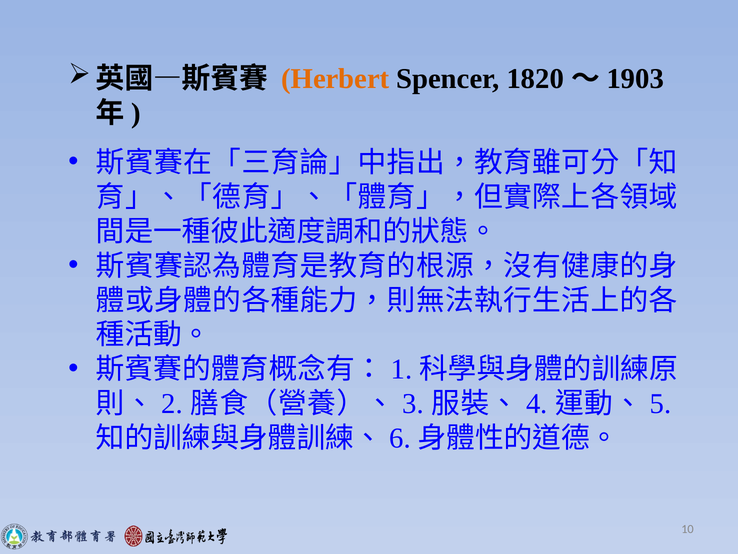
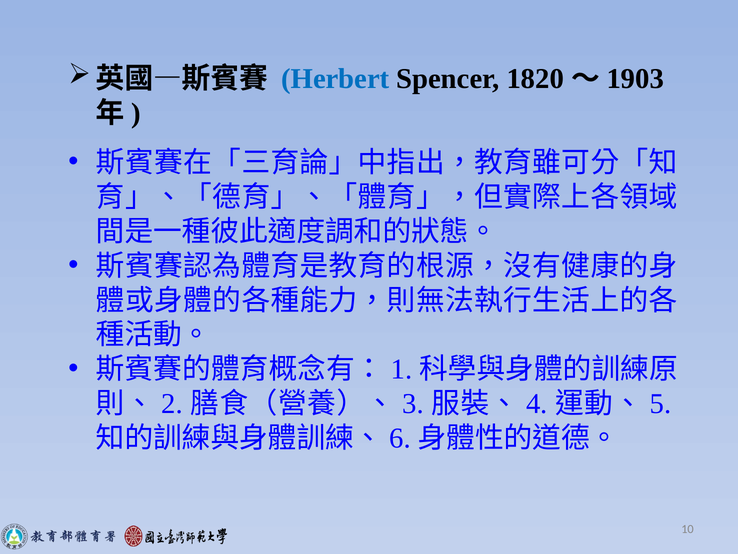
Herbert colour: orange -> blue (335, 79)
